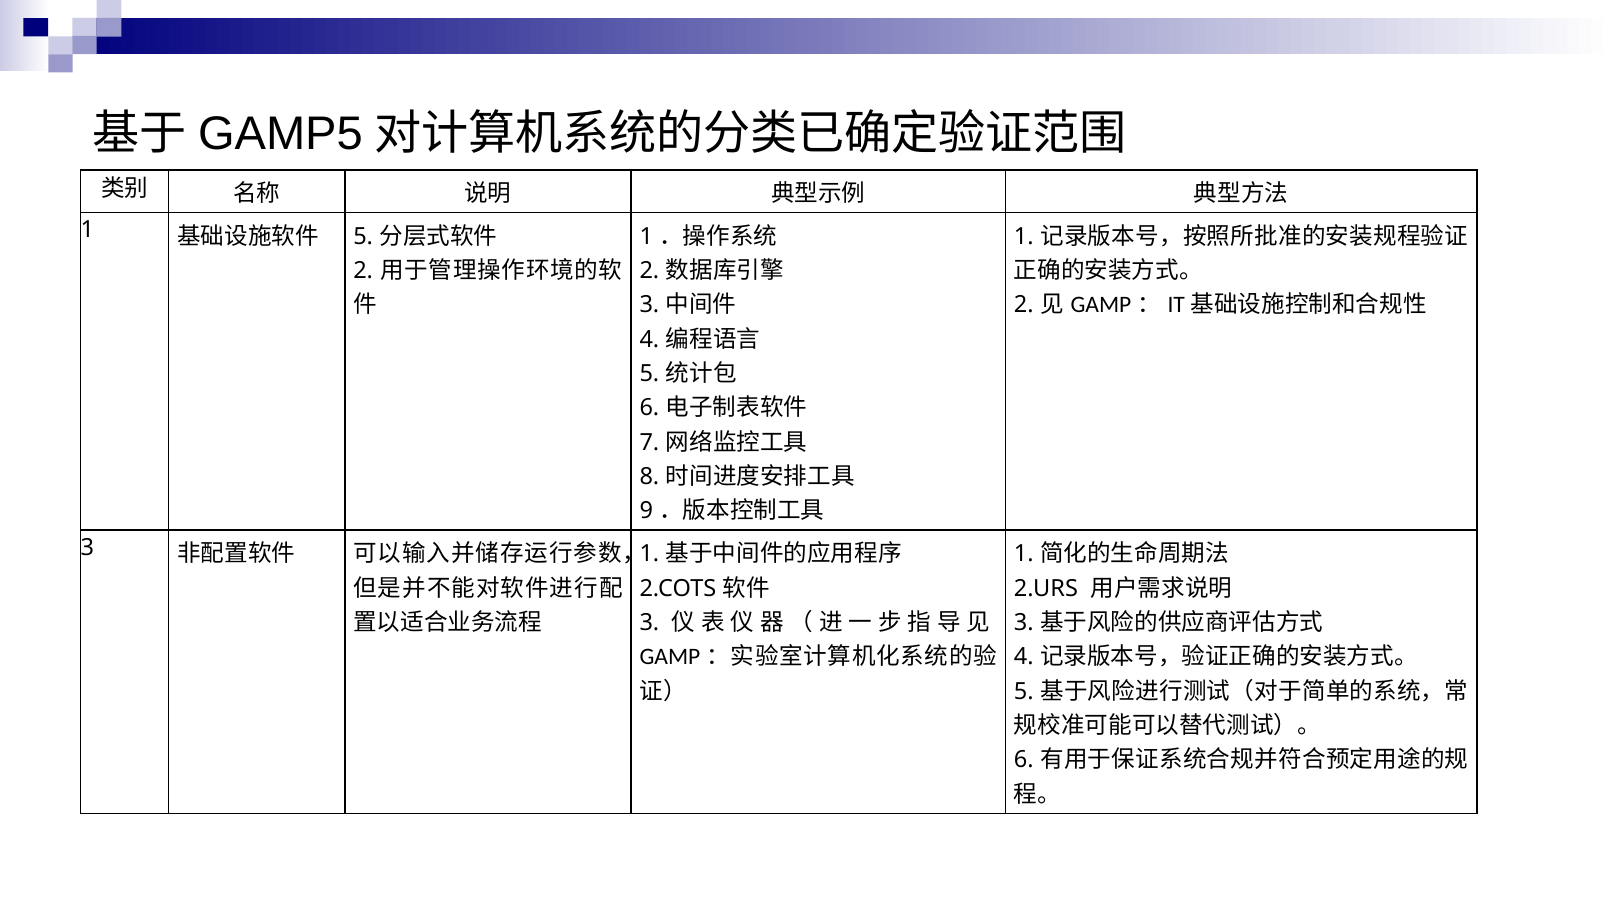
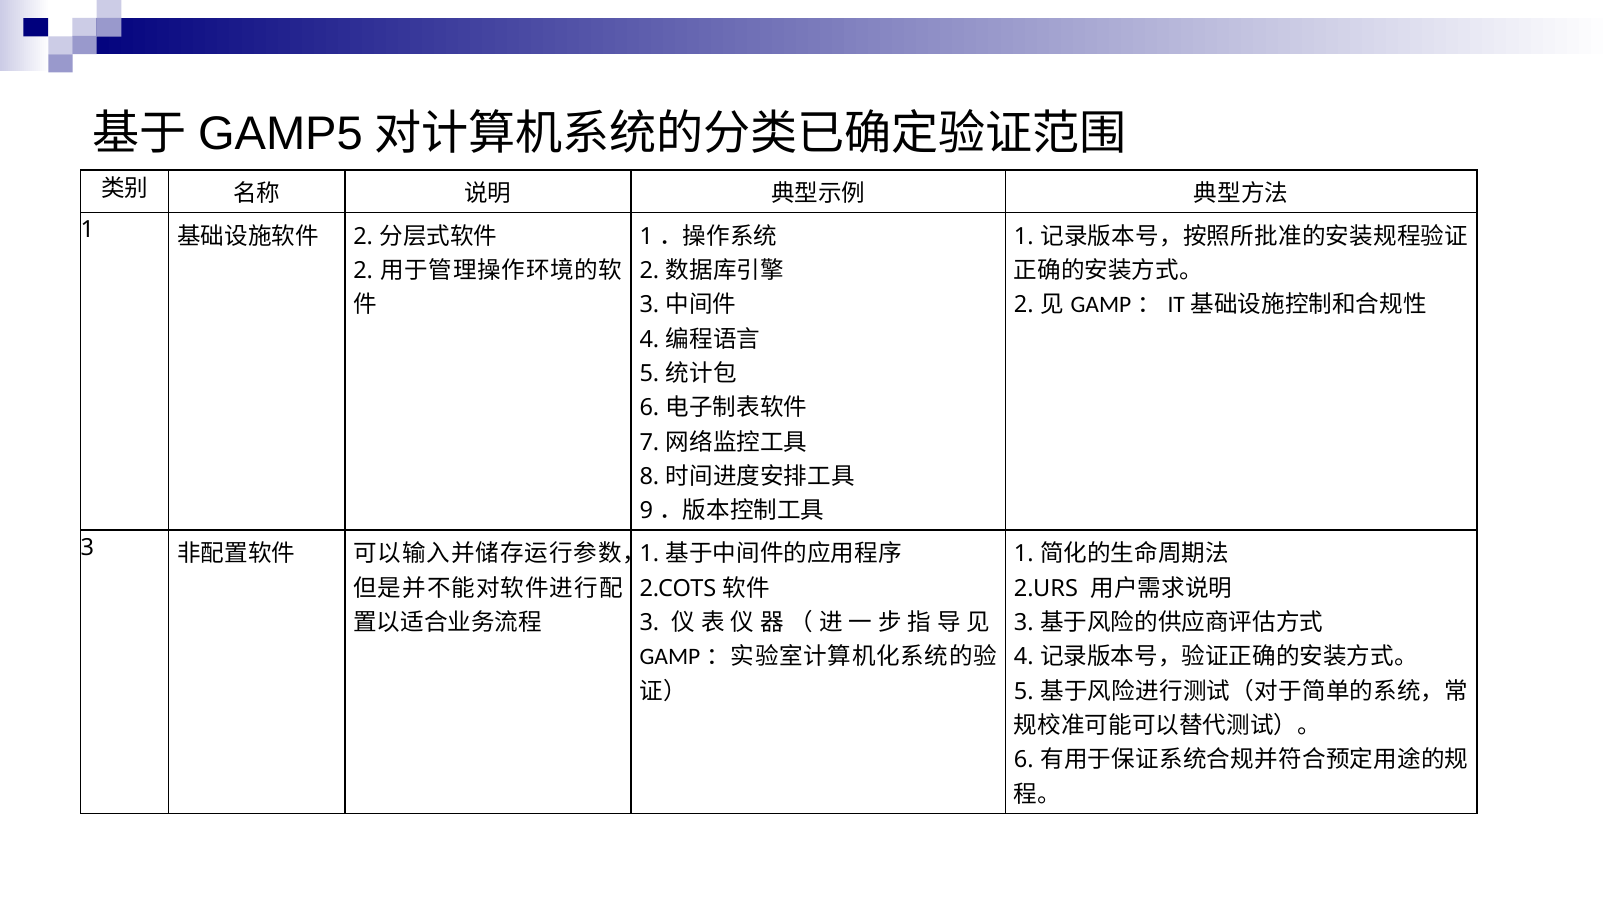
5: 5 -> 2 (363, 236)
